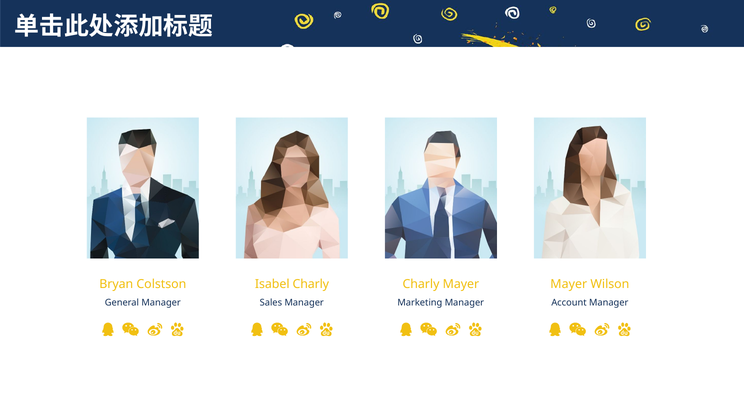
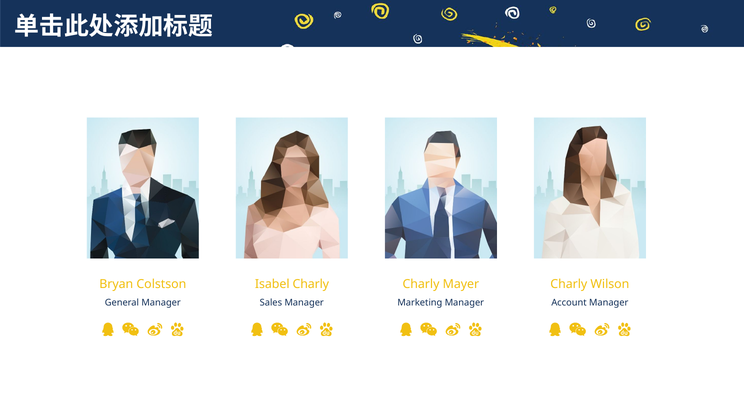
Mayer: Mayer -> Charly (569, 285)
